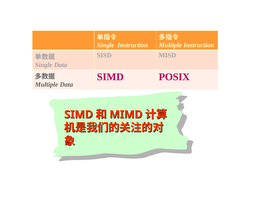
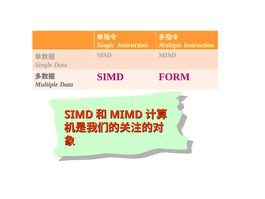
POSIX: POSIX -> FORM (174, 77)
